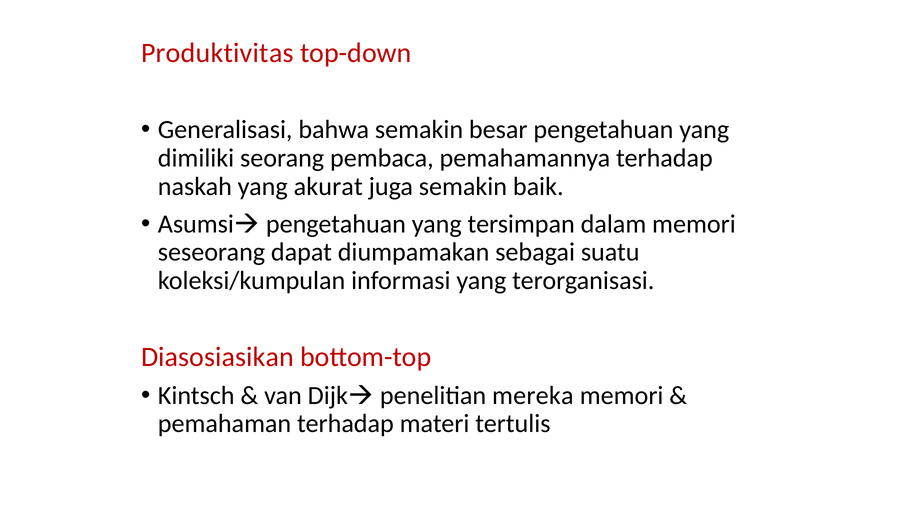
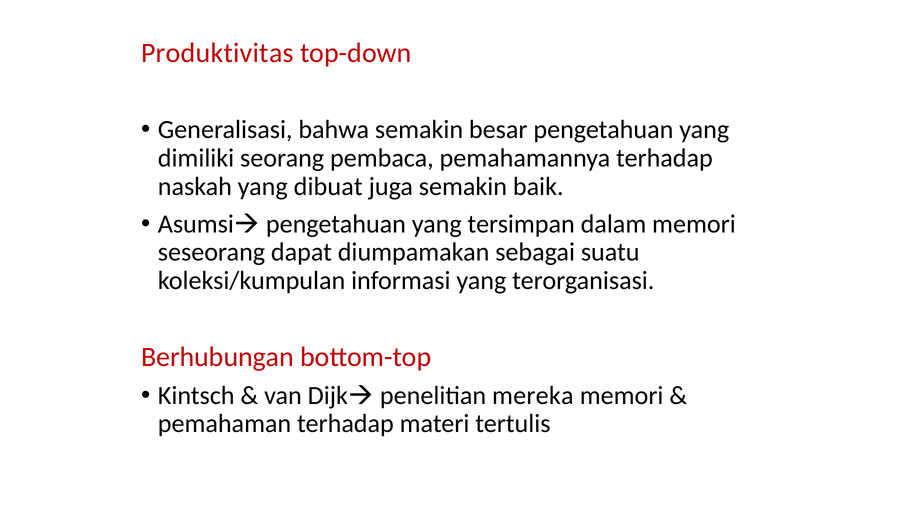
akurat: akurat -> dibuat (328, 186)
Diasosiasikan: Diasosiasikan -> Berhubungan (218, 357)
